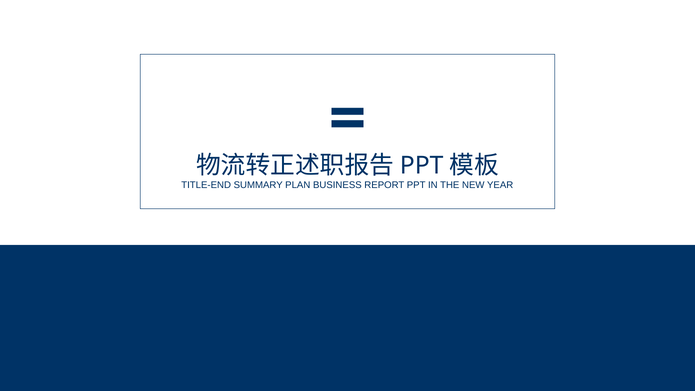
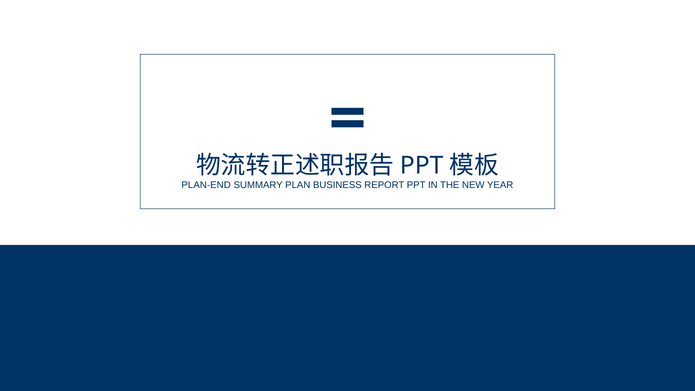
TITLE-END: TITLE-END -> PLAN-END (206, 185)
